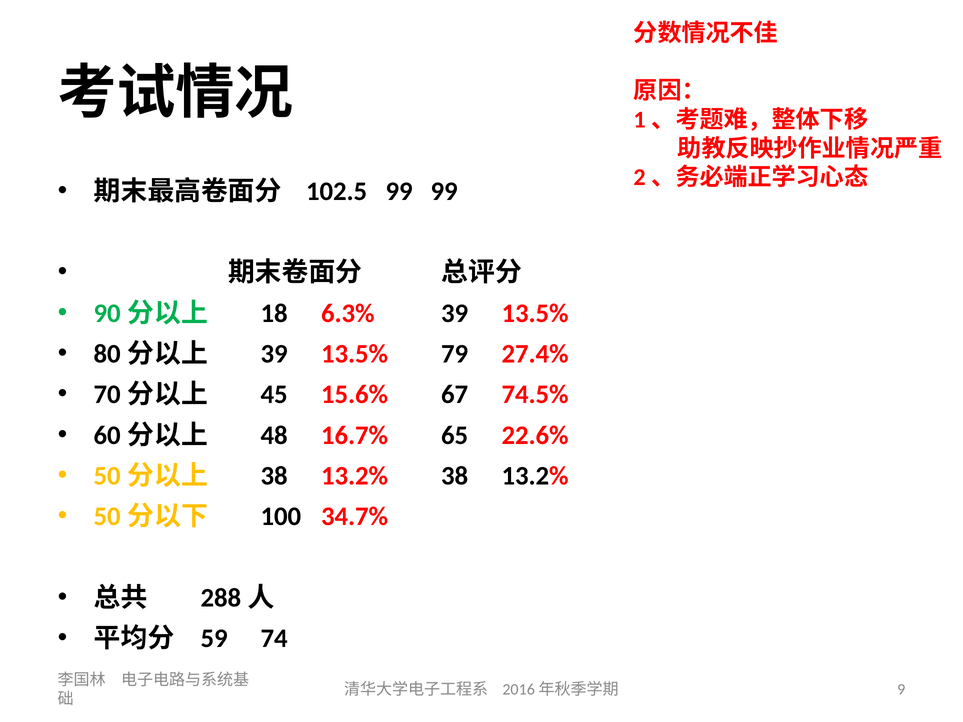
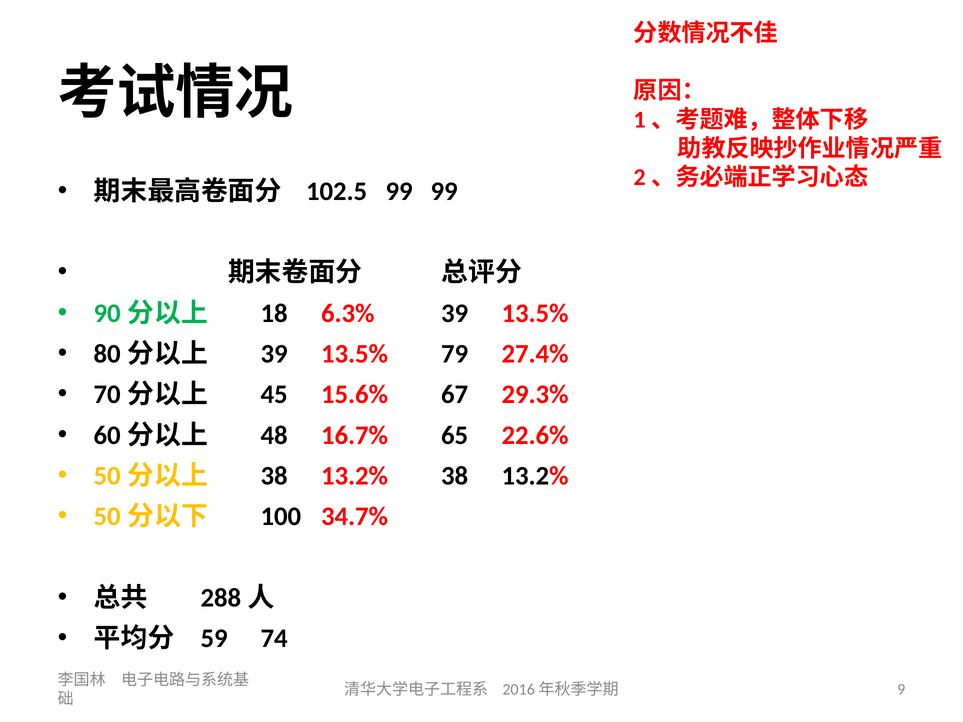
74.5%: 74.5% -> 29.3% (535, 395)
